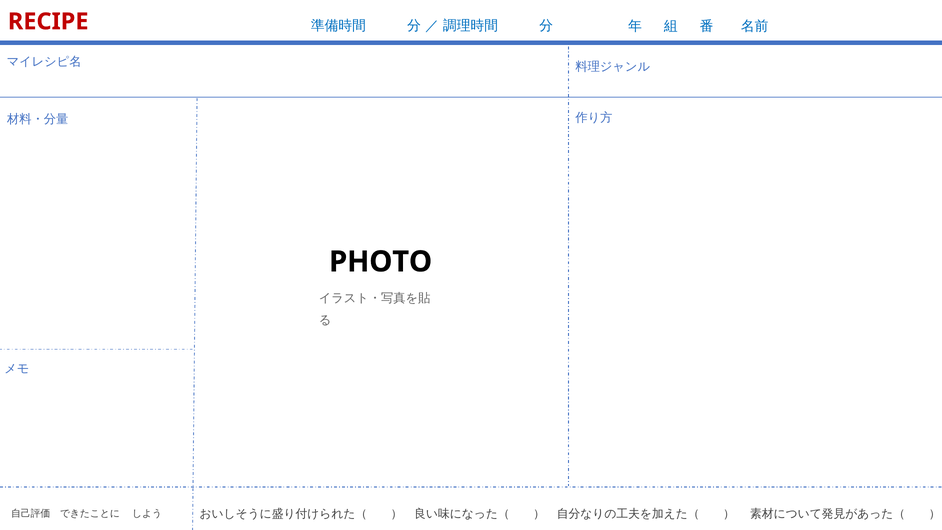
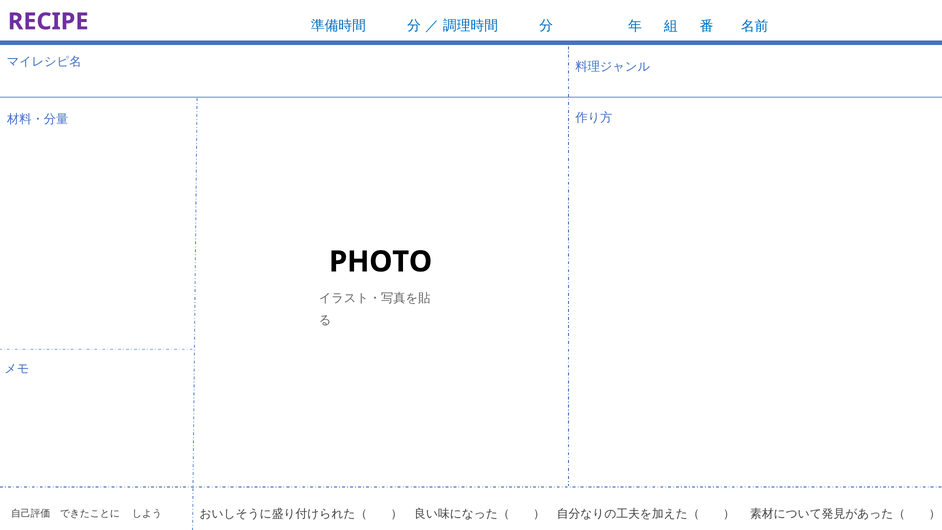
RECIPE colour: red -> purple (48, 22)
